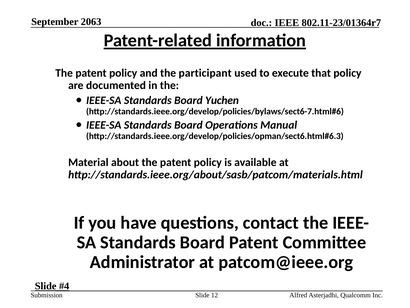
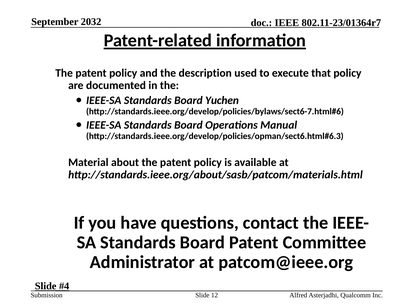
2063: 2063 -> 2032 (91, 22)
participant: participant -> description (205, 73)
